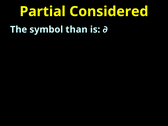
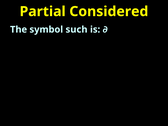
than: than -> such (77, 29)
